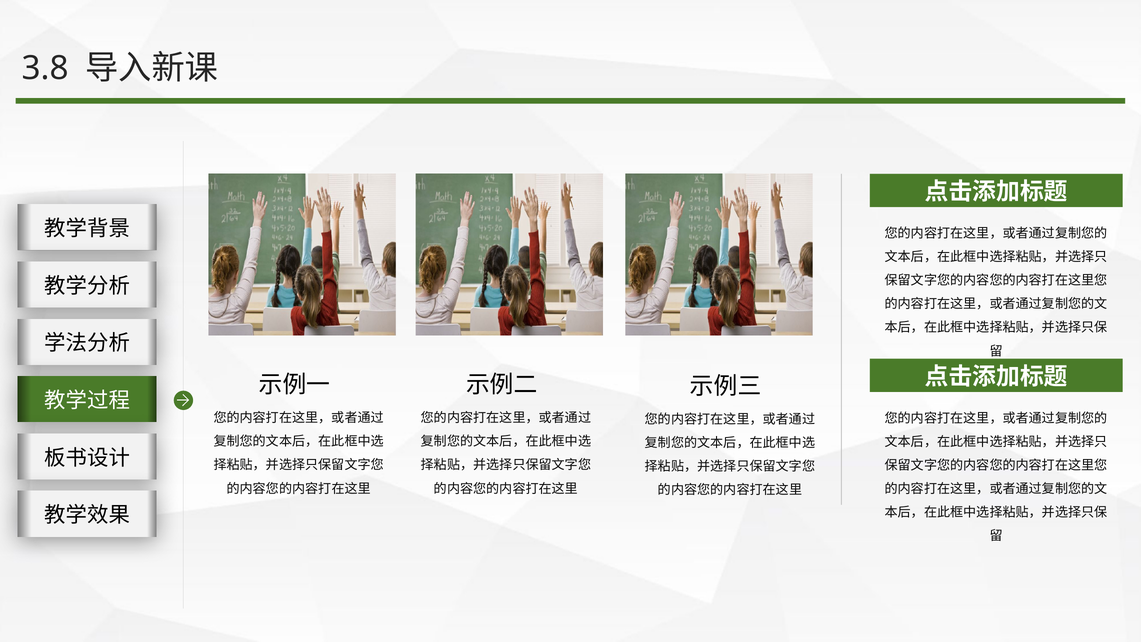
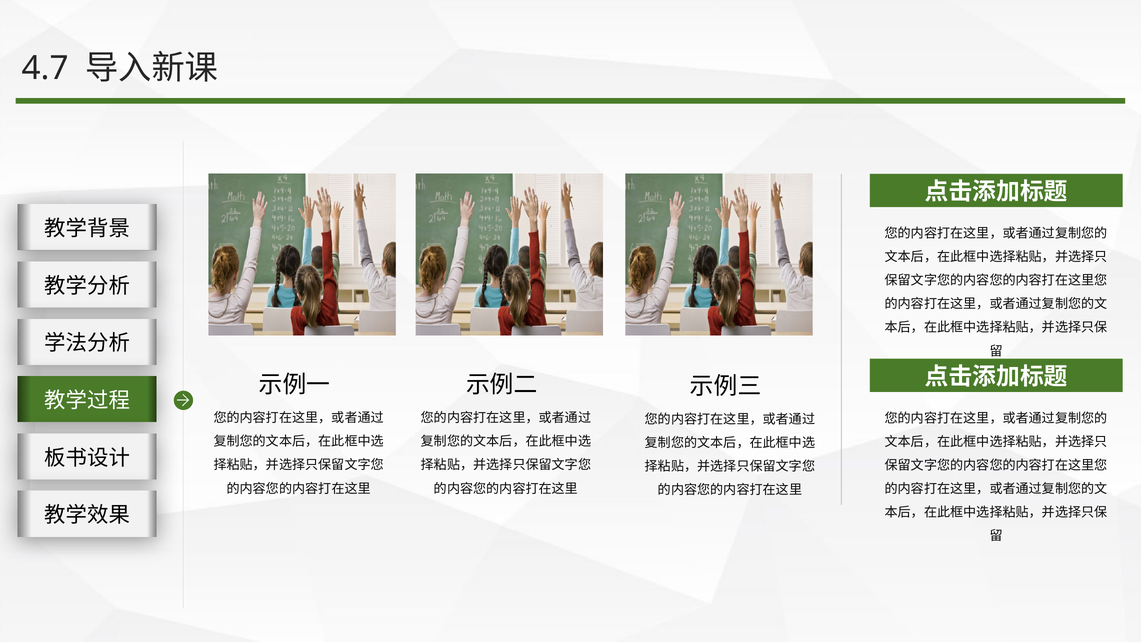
3.8: 3.8 -> 4.7 (45, 68)
